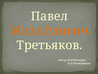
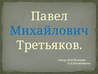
Михайлович colour: orange -> blue (49, 31)
